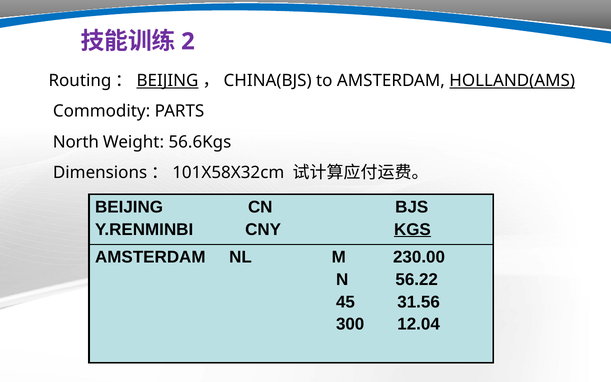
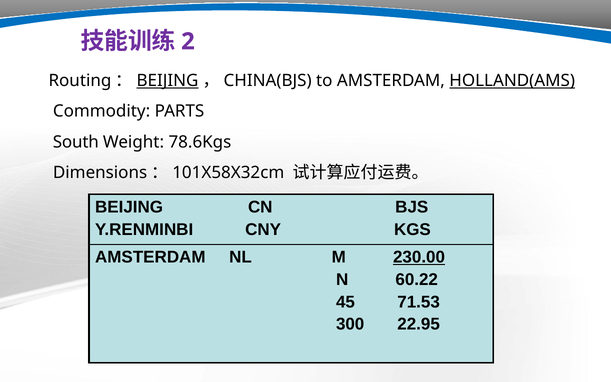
North: North -> South (76, 142)
56.6Kgs: 56.6Kgs -> 78.6Kgs (200, 142)
KGS underline: present -> none (412, 229)
230.00 underline: none -> present (419, 257)
56.22: 56.22 -> 60.22 (417, 280)
31.56: 31.56 -> 71.53 (419, 302)
12.04: 12.04 -> 22.95 (419, 324)
